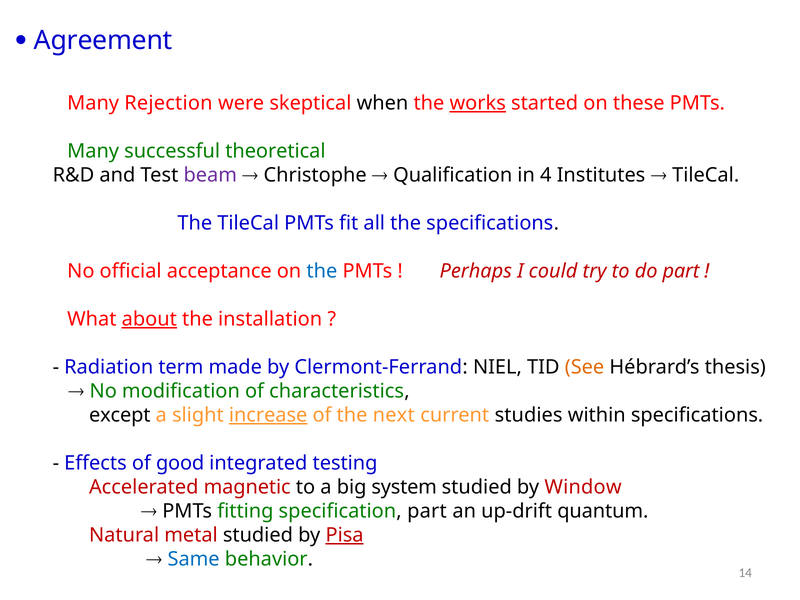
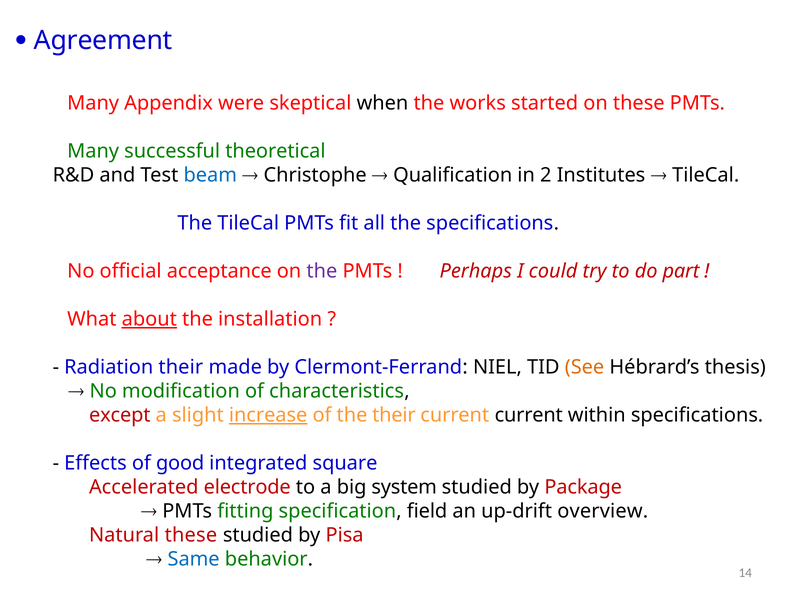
Rejection: Rejection -> Appendix (169, 103)
works underline: present -> none (478, 103)
beam colour: purple -> blue (210, 175)
4: 4 -> 2 (546, 175)
the colour: blue -> purple (322, 271)
Radiation term: term -> their (181, 367)
except colour: black -> red (120, 415)
the next: next -> their (394, 415)
current studies: studies -> current (529, 415)
testing: testing -> square (345, 463)
magnetic: magnetic -> electrode (247, 487)
Window: Window -> Package (583, 487)
specification part: part -> field (427, 511)
quantum: quantum -> overview (603, 511)
Natural metal: metal -> these (191, 535)
Pisa underline: present -> none (345, 535)
